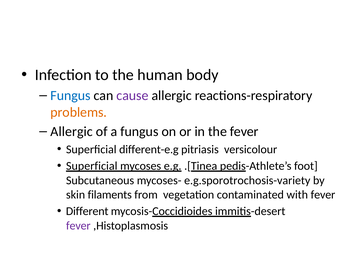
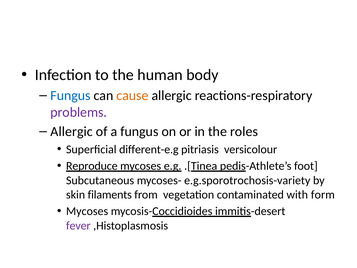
cause colour: purple -> orange (132, 95)
problems colour: orange -> purple (79, 112)
the fever: fever -> roles (244, 132)
Superficial: Superficial -> Reproduce (92, 166)
with fever: fever -> form (323, 194)
Different: Different -> Mycoses (87, 211)
